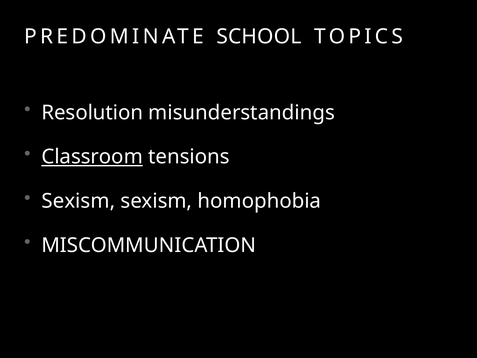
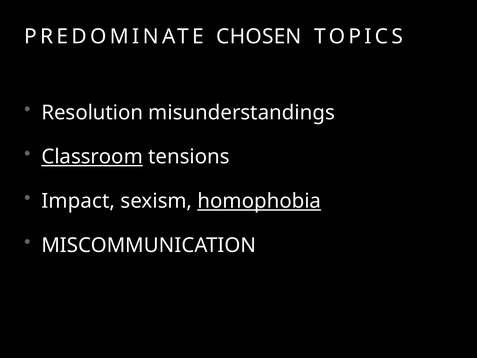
SCHOOL: SCHOOL -> CHOSEN (259, 36)
Sexism: Sexism -> Impact (78, 201)
homophobia underline: none -> present (259, 201)
